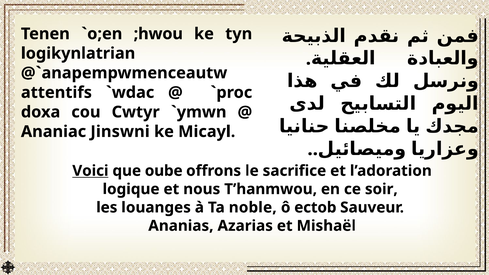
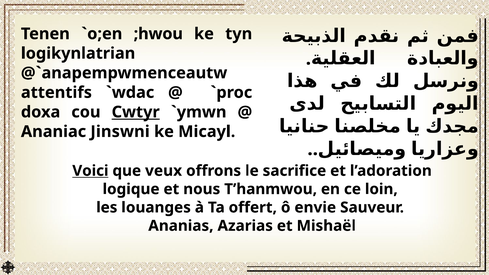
Cwtyr underline: none -> present (136, 112)
oube: oube -> veux (164, 171)
soir: soir -> loin (381, 189)
noble: noble -> offert (253, 207)
ectob: ectob -> envie (315, 207)
